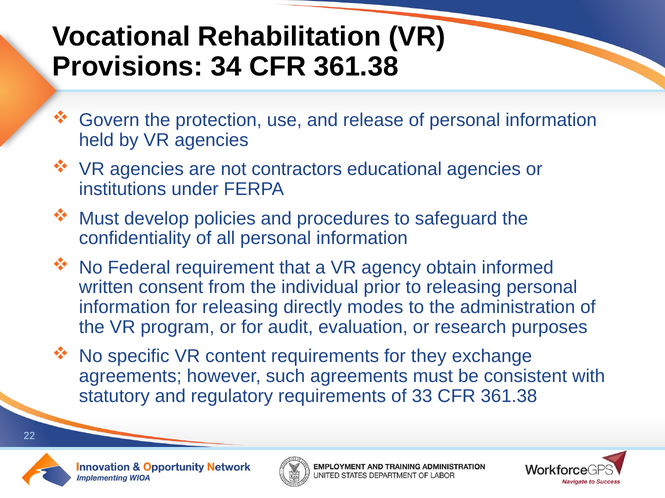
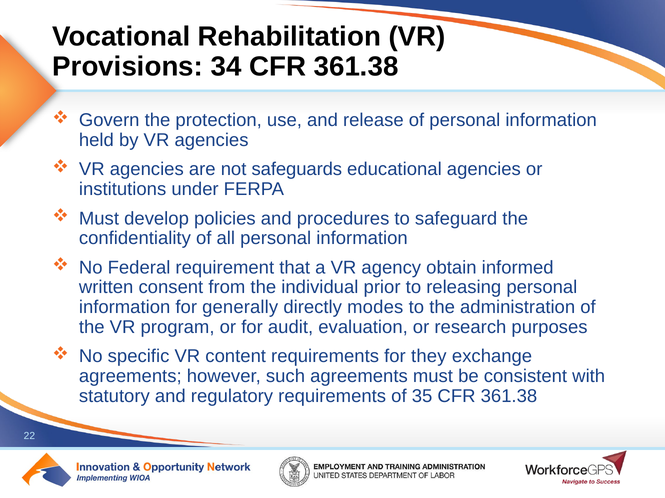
contractors: contractors -> safeguards (297, 170)
for releasing: releasing -> generally (240, 308)
33: 33 -> 35 (422, 397)
